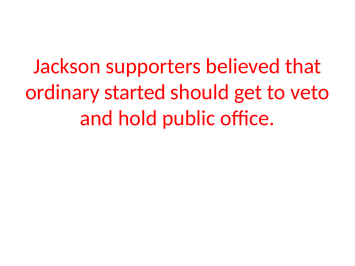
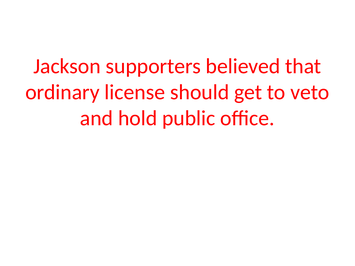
started: started -> license (135, 92)
